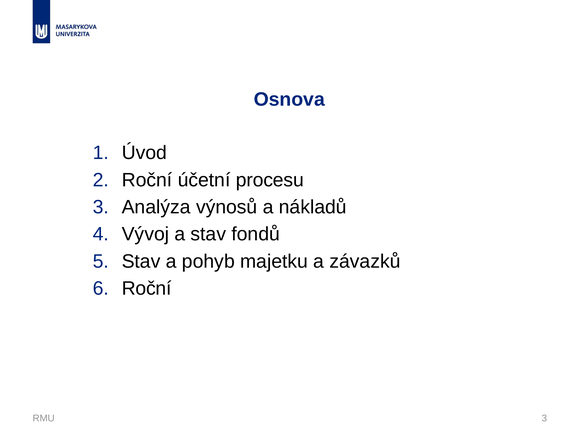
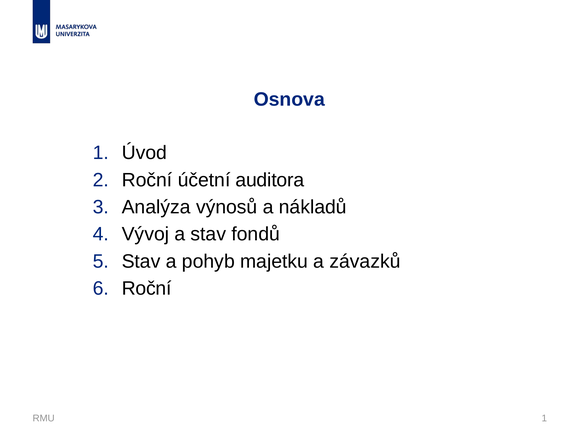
procesu: procesu -> auditora (270, 180)
RMU 3: 3 -> 1 (544, 418)
